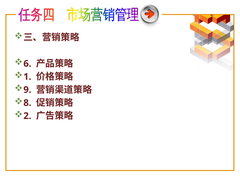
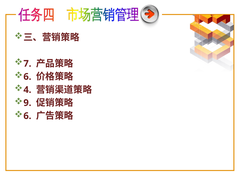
6: 6 -> 7 (27, 64)
1: 1 -> 6 (27, 77)
9: 9 -> 4 (27, 90)
8: 8 -> 9 (27, 103)
2: 2 -> 6 (27, 116)
